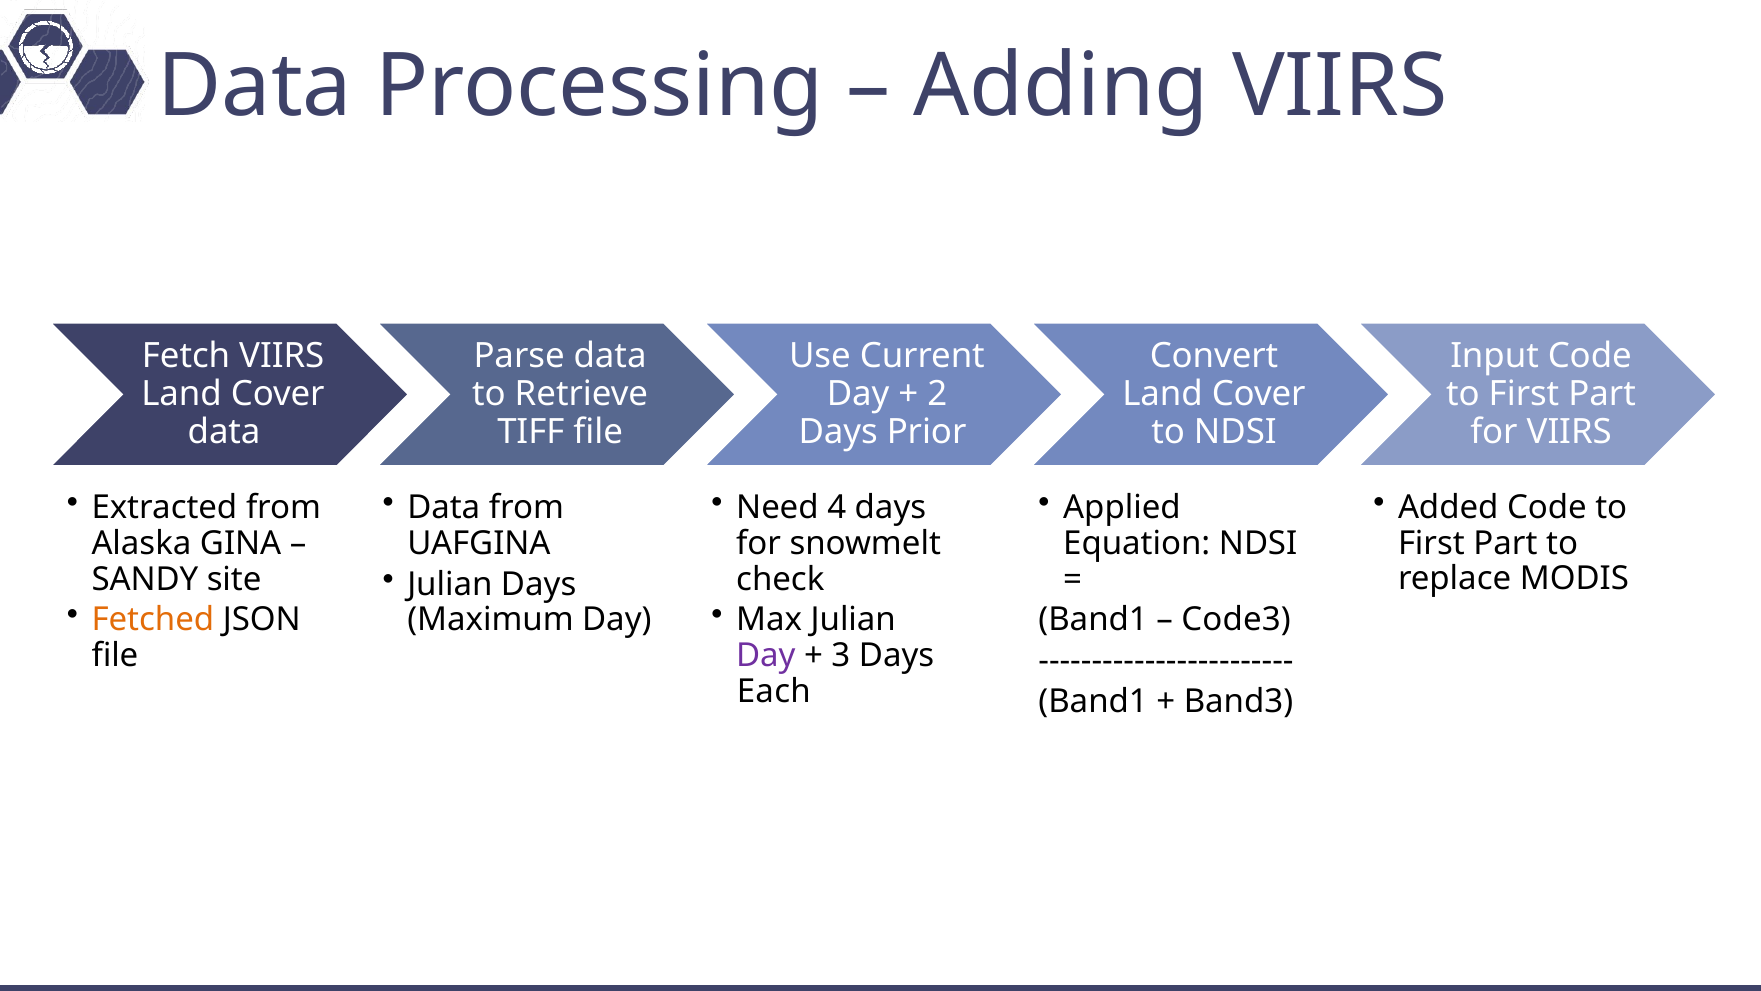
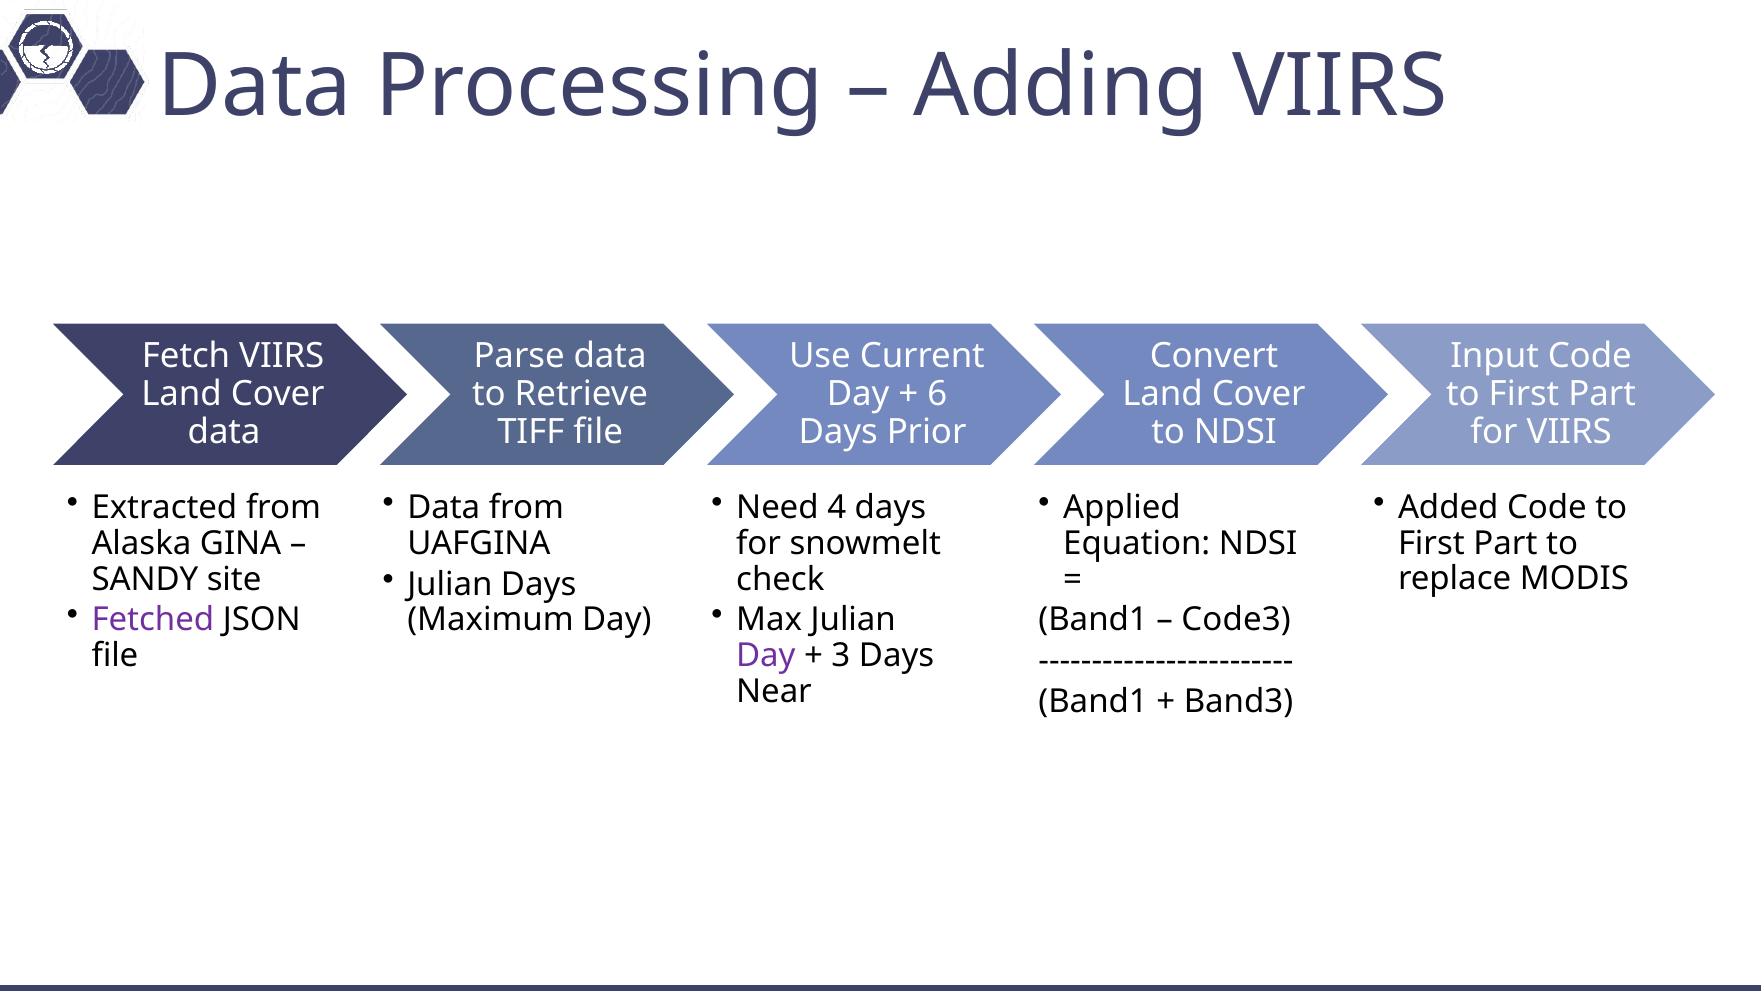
2: 2 -> 6 (937, 394)
Fetched colour: orange -> purple (153, 620)
Each: Each -> Near (774, 691)
